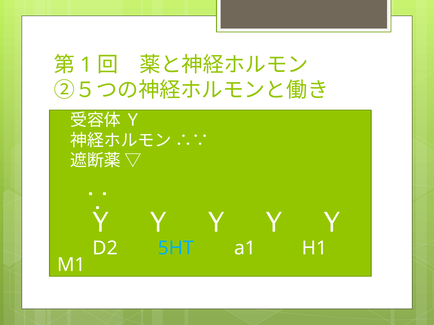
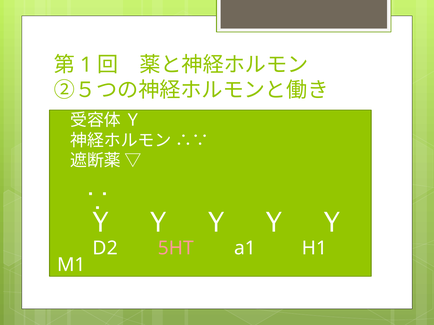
5HT colour: light blue -> pink (176, 248)
